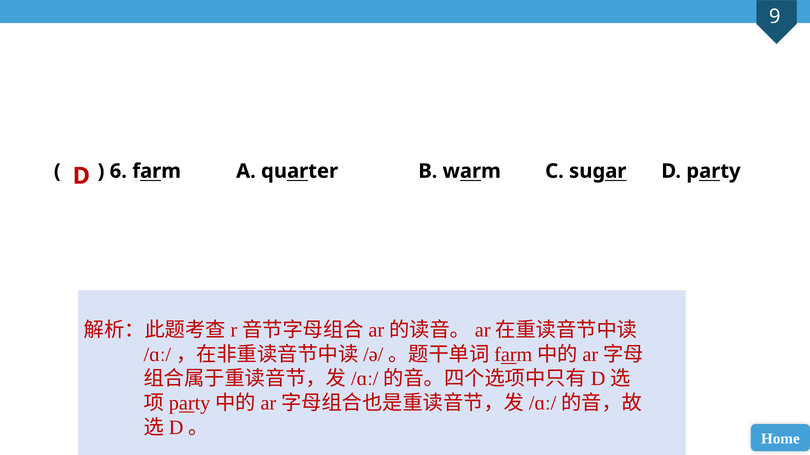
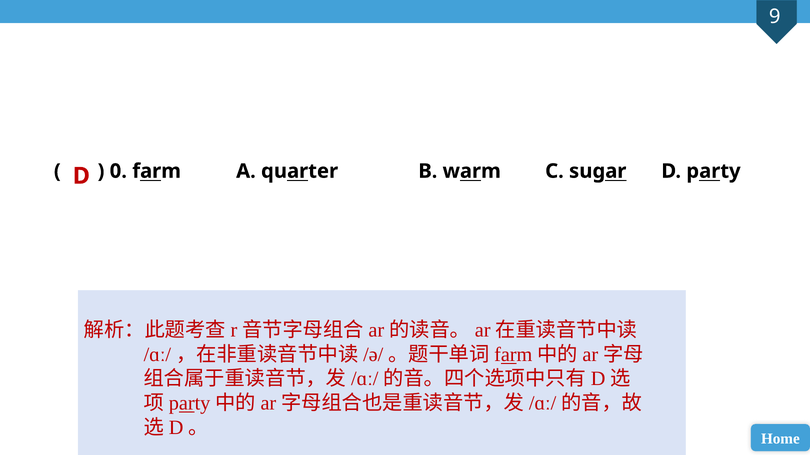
6: 6 -> 0 (118, 171)
